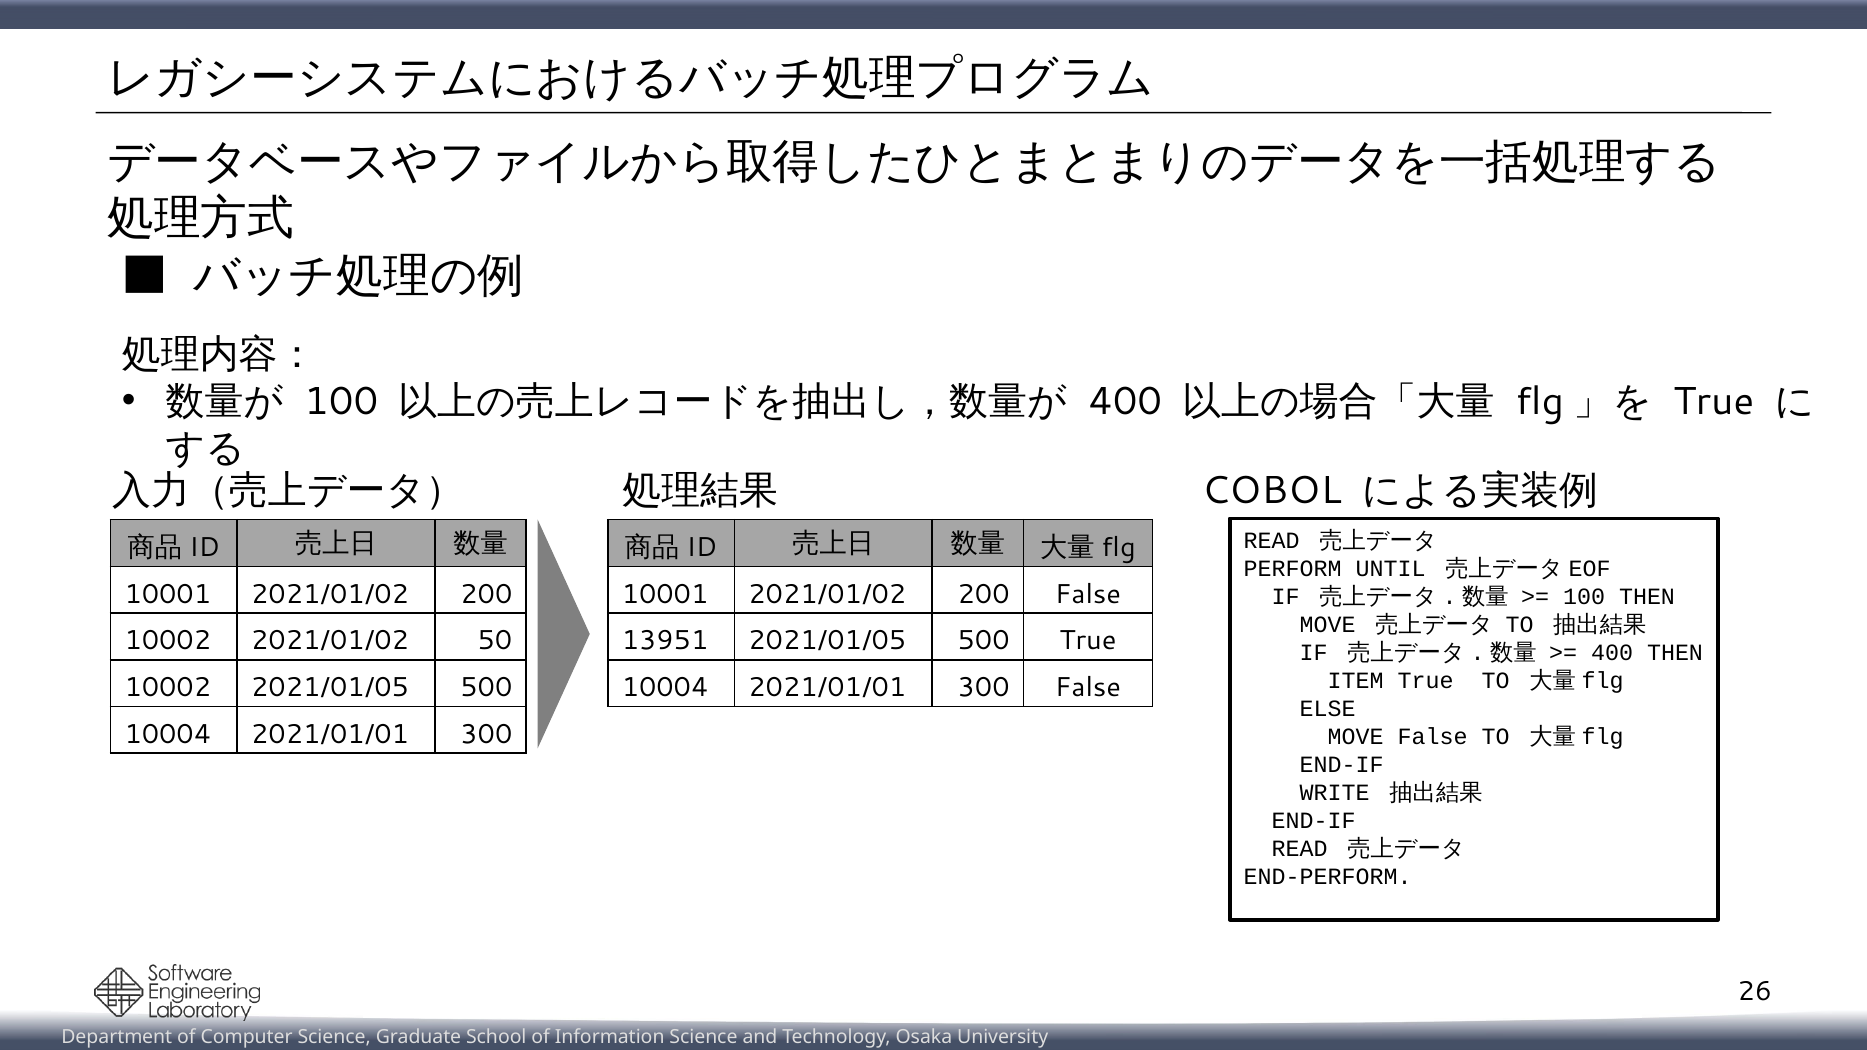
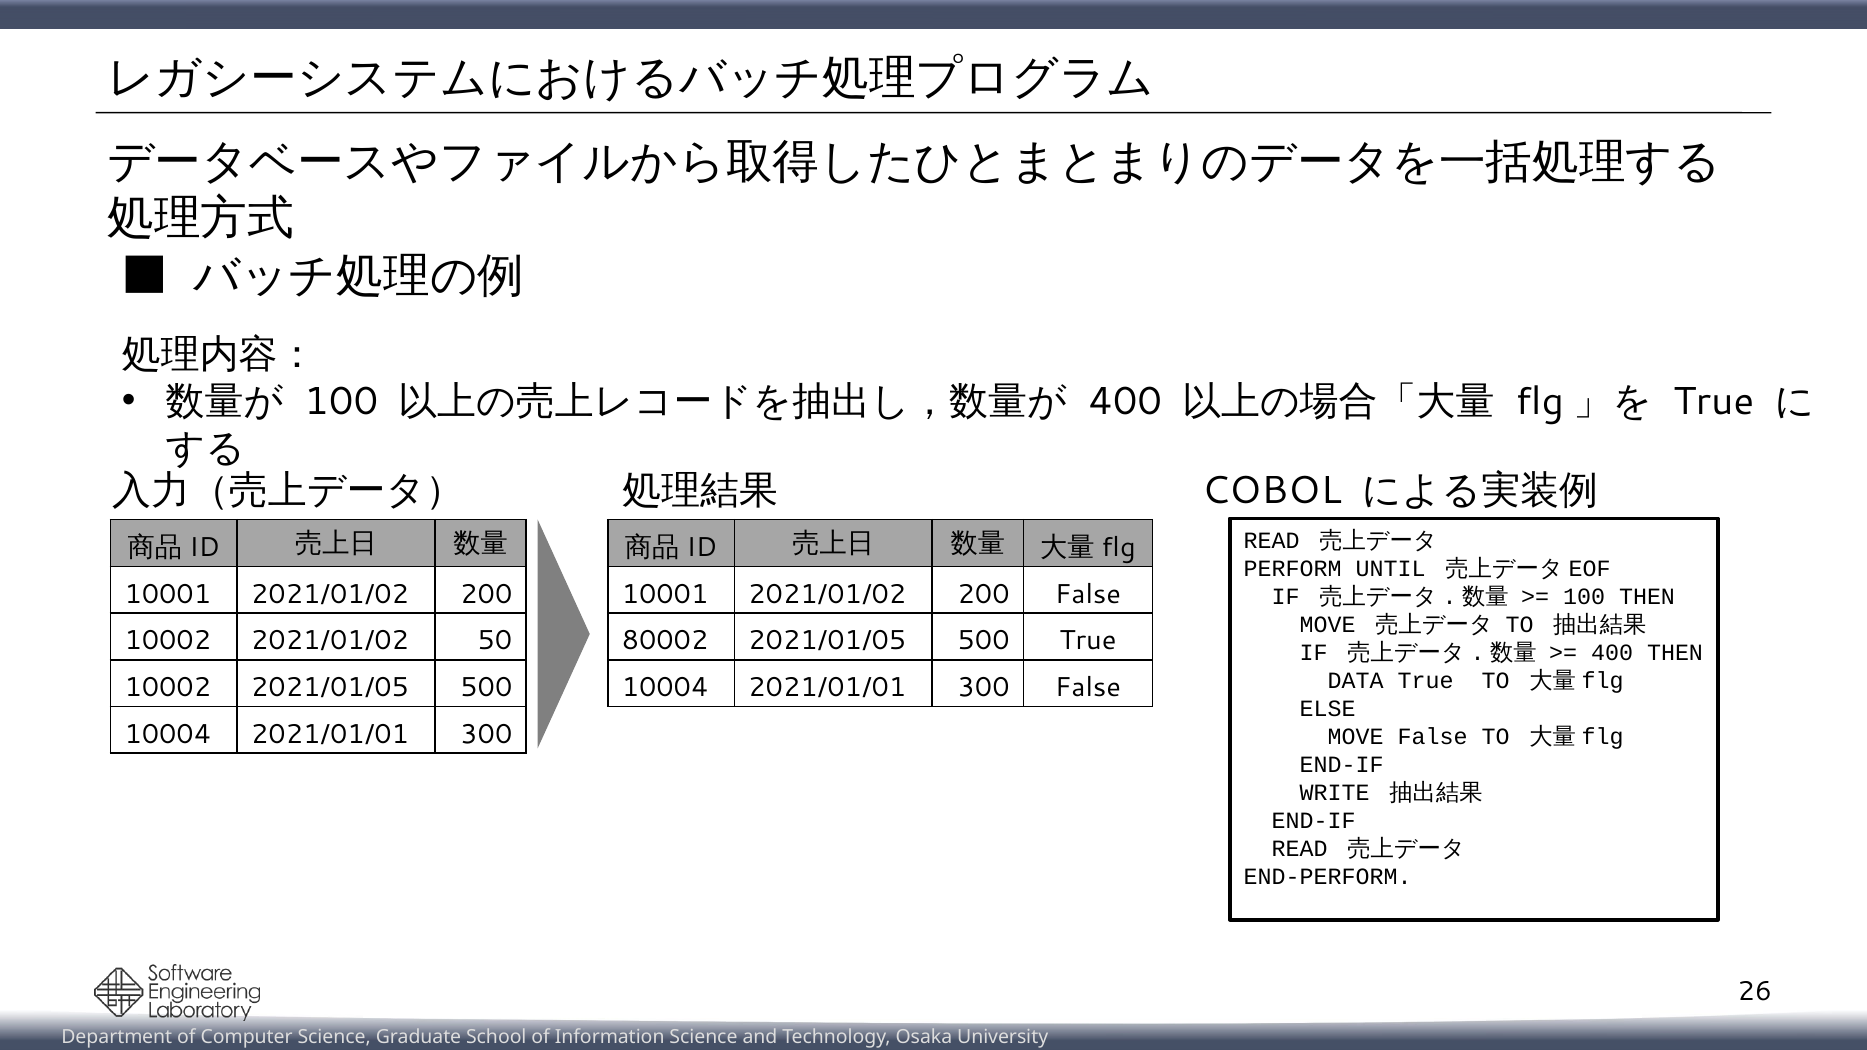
13951: 13951 -> 80002 (665, 641)
ITEM: ITEM -> DATA (1356, 681)
